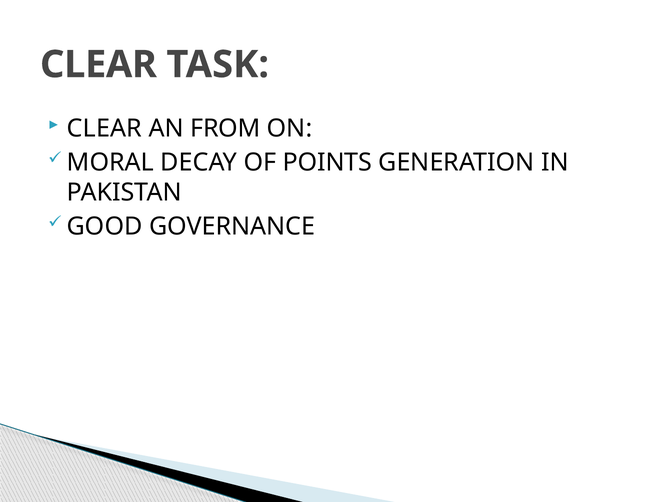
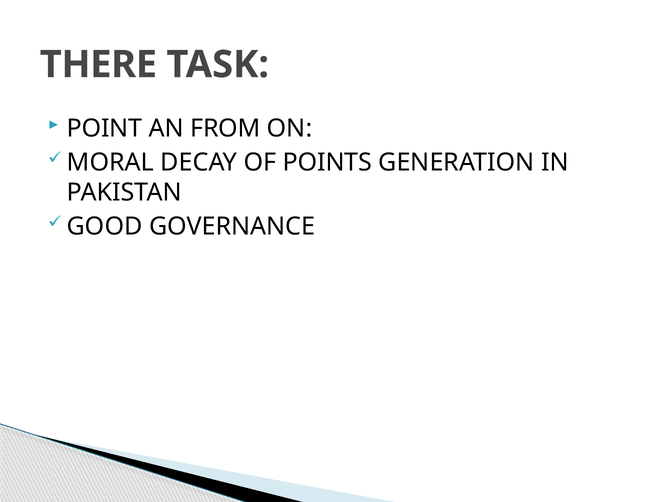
CLEAR: CLEAR -> THERE (98, 65)
CLEAR: CLEAR -> POINT (105, 128)
